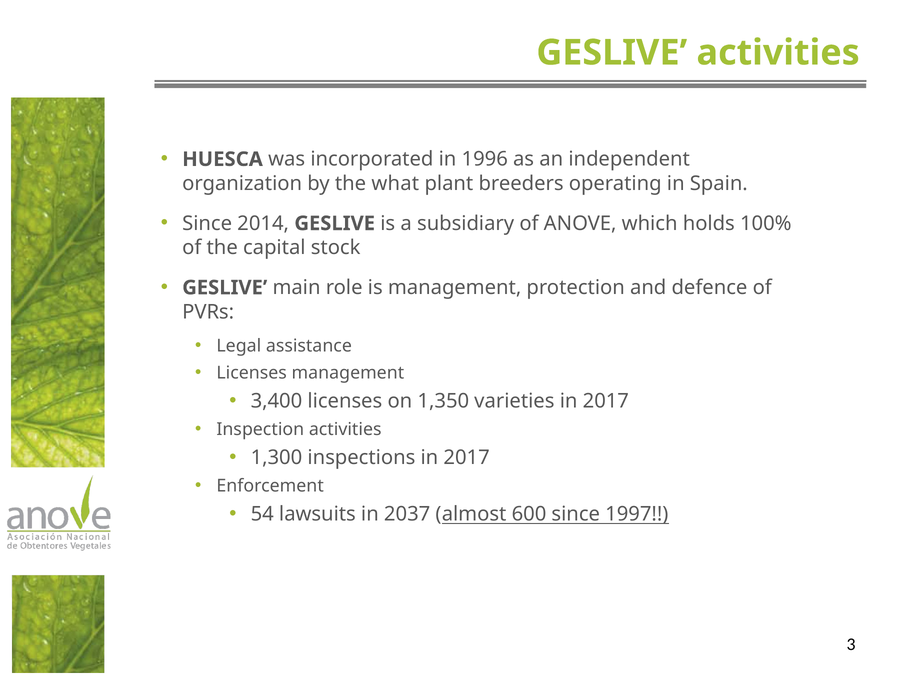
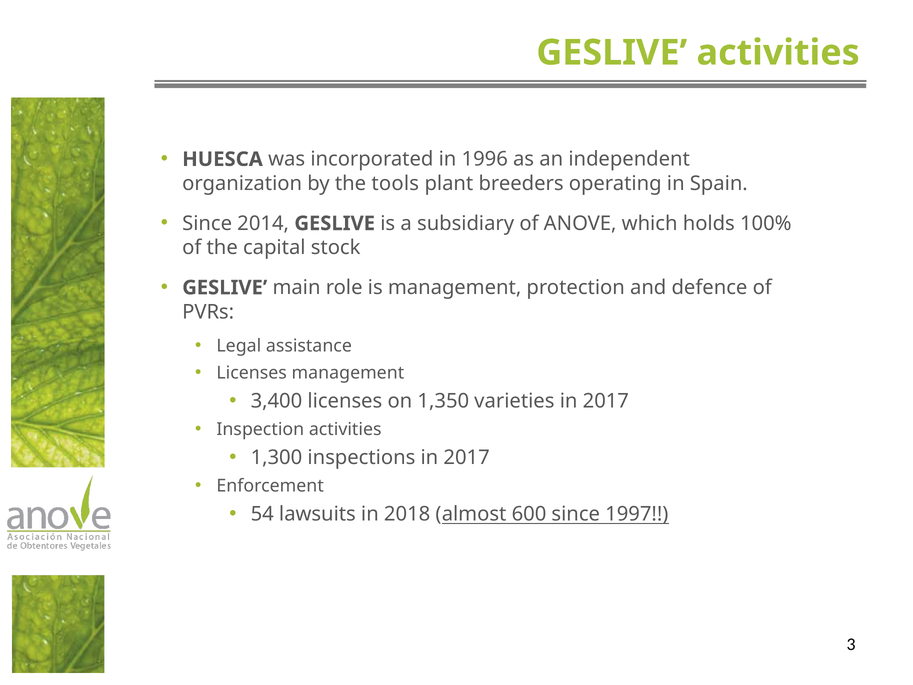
what: what -> tools (395, 184)
2037: 2037 -> 2018 (407, 514)
